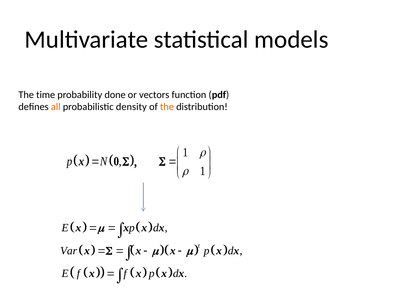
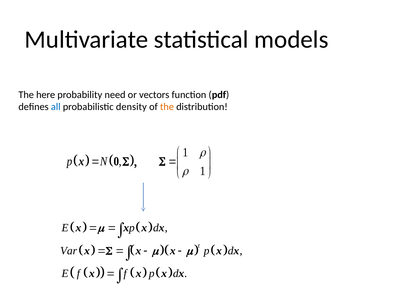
time: time -> here (46, 95)
done: done -> need (115, 95)
all colour: orange -> blue (56, 107)
